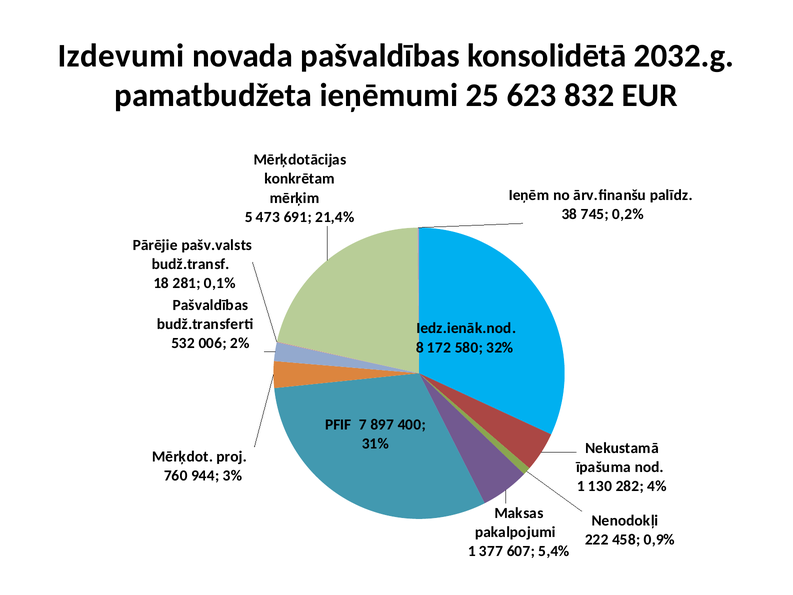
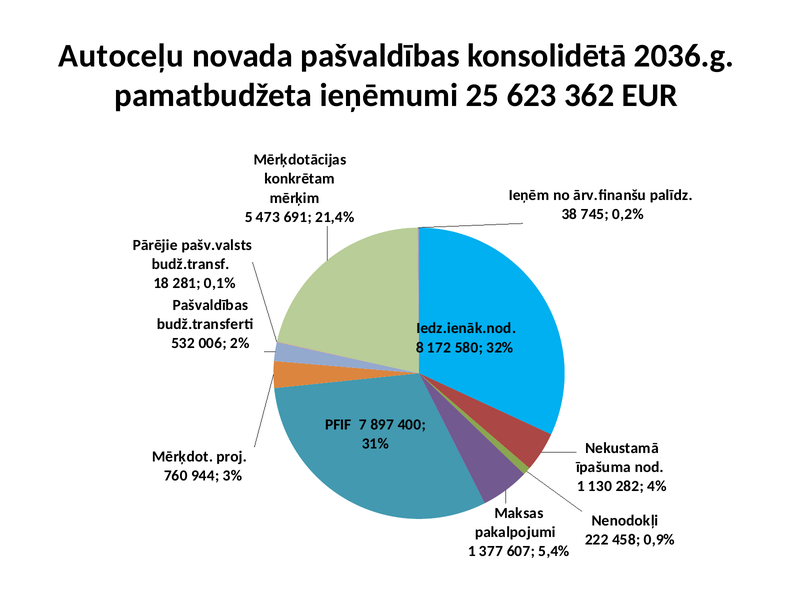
Izdevumi: Izdevumi -> Autoceļu (121, 56)
2032.g: 2032.g -> 2036.g (684, 56)
832: 832 -> 362 (589, 95)
